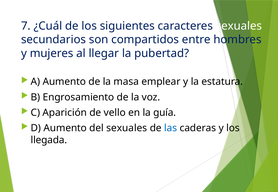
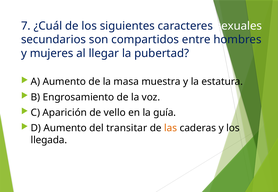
emplear: emplear -> muestra (161, 82)
del sexuales: sexuales -> transitar (127, 128)
las colour: blue -> orange (171, 128)
